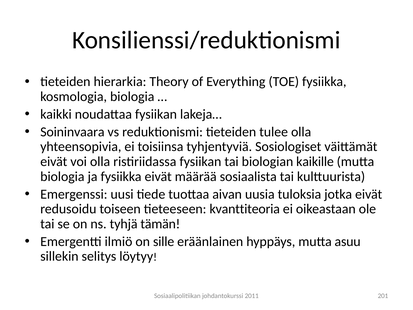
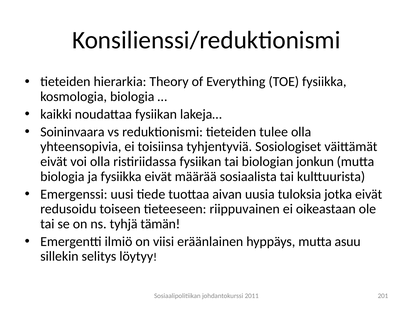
kaikille: kaikille -> jonkun (315, 162)
kvanttiteoria: kvanttiteoria -> riippuvainen (245, 209)
sille: sille -> viisi (164, 241)
